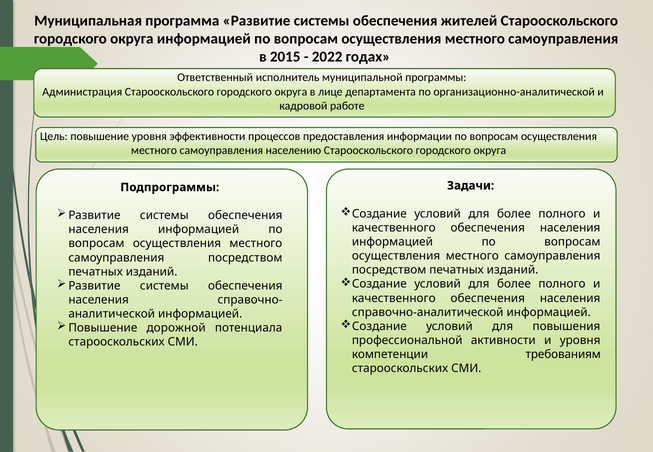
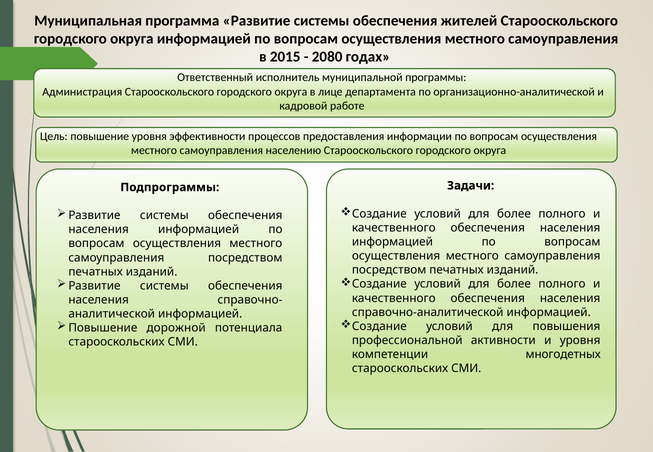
2022: 2022 -> 2080 (327, 57)
требованиям: требованиям -> многодетных (563, 355)
